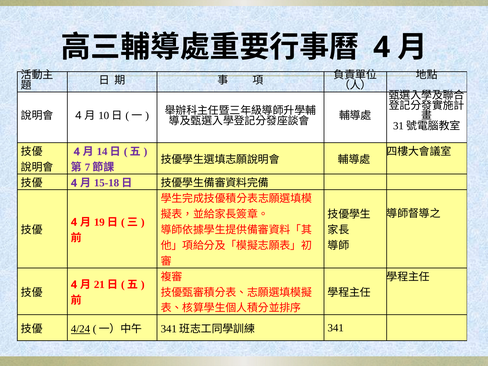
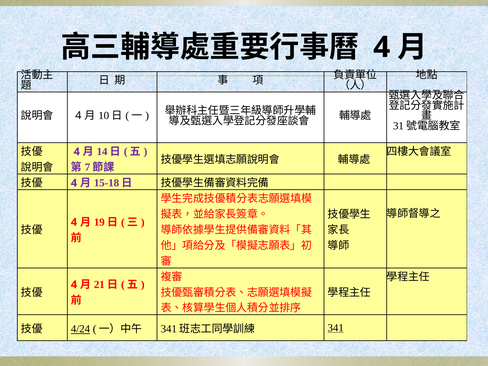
341 underline: none -> present (336, 328)
